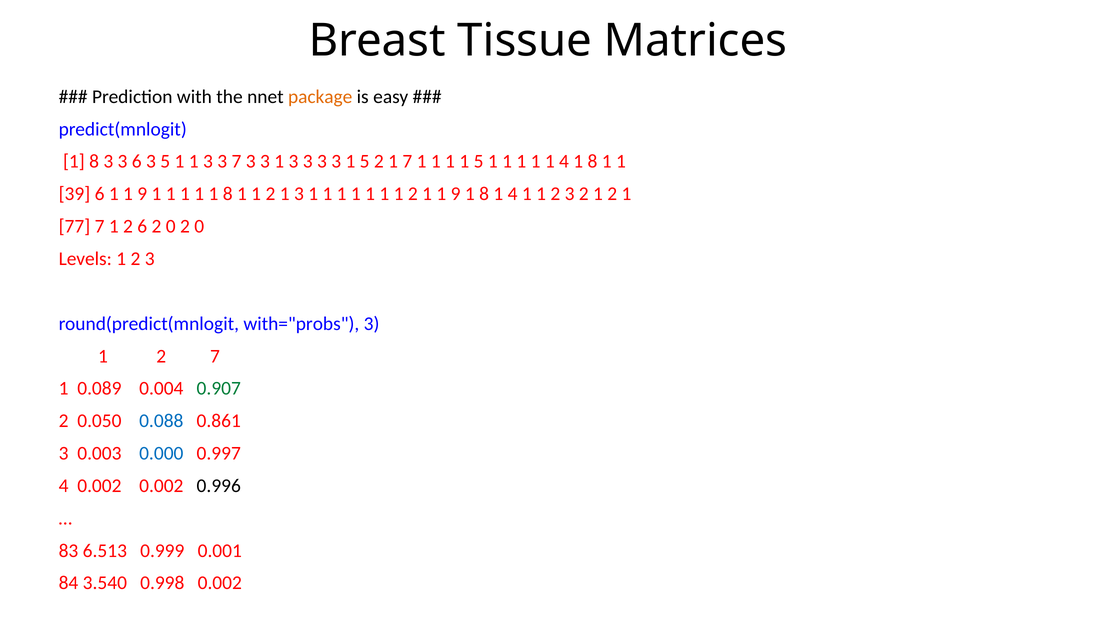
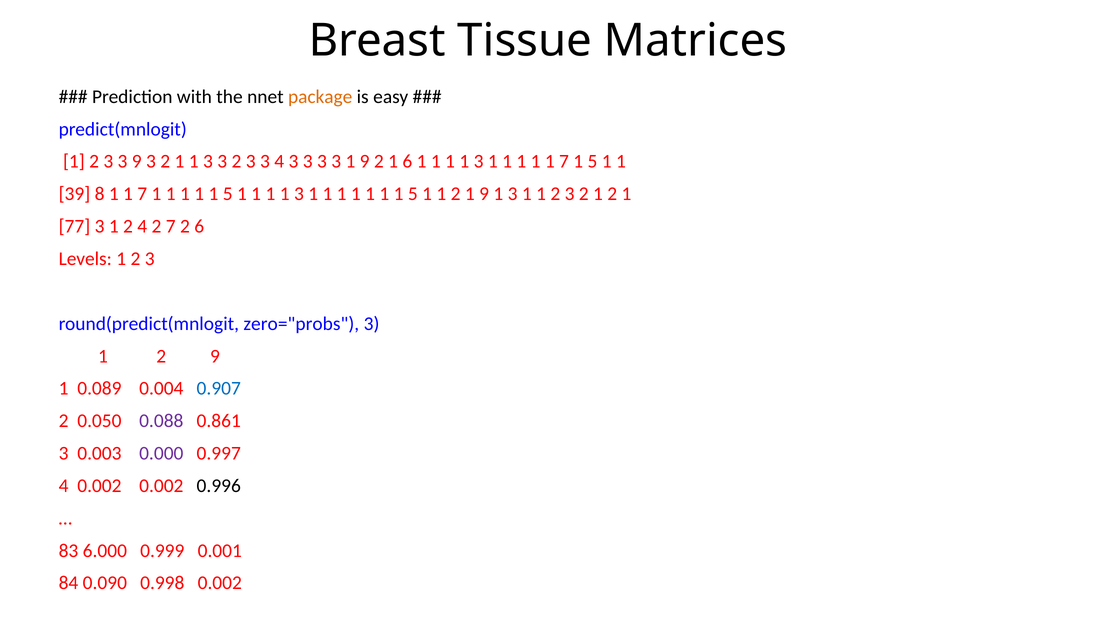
8: 8 -> 2 (94, 161)
3 6: 6 -> 9 (137, 161)
5: 5 -> 2 (165, 161)
3 3 7: 7 -> 2 (236, 161)
1: 1 -> 4 (279, 161)
3 1 5: 5 -> 9 (365, 161)
1 7: 7 -> 6 (407, 161)
5: 5 -> 3 (479, 161)
1 1 1 4: 4 -> 7 (564, 161)
8: 8 -> 5 (592, 161)
39 6: 6 -> 8 (100, 194)
9: 9 -> 7 (142, 194)
8: 8 -> 5 (228, 194)
2: 2 -> 1 (271, 194)
2: 2 -> 5 (413, 194)
9: 9 -> 2 (456, 194)
8: 8 -> 9 (484, 194)
4: 4 -> 3 (513, 194)
77 7: 7 -> 3 (100, 226)
2 6: 6 -> 4 (142, 226)
0: 0 -> 7 (171, 226)
0: 0 -> 6 (199, 226)
with="probs: with="probs -> zero="probs (301, 323)
2 7: 7 -> 9 (215, 356)
0.907 colour: green -> blue (219, 388)
0.088 colour: blue -> purple (161, 421)
0.000 colour: blue -> purple (161, 453)
6.513: 6.513 -> 6.000 (105, 550)
3.540: 3.540 -> 0.090 (105, 583)
